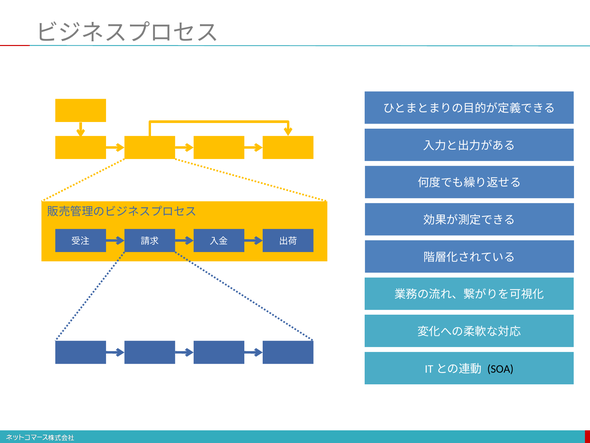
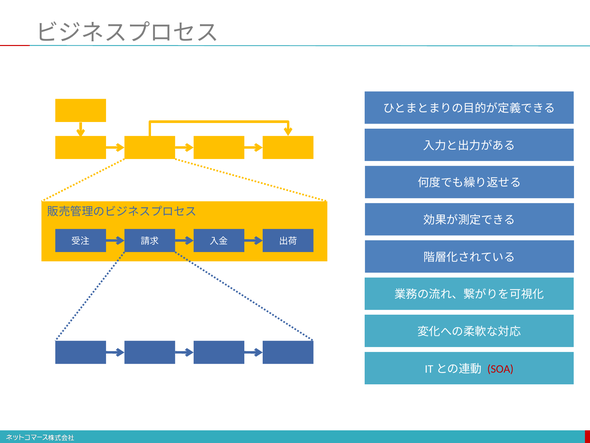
SOA colour: black -> red (500, 368)
